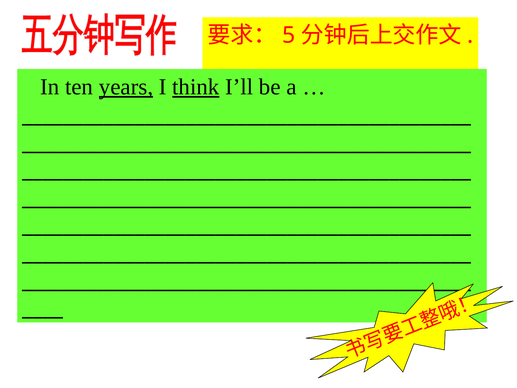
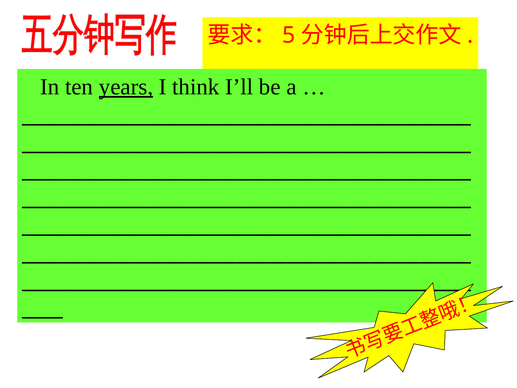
think underline: present -> none (196, 87)
